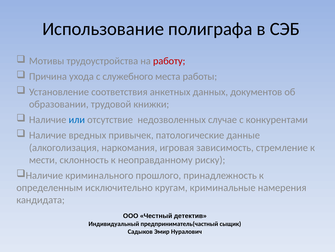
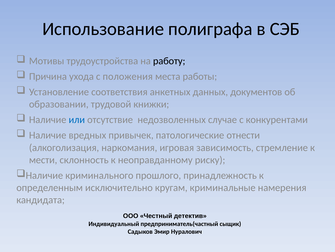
работу colour: red -> black (169, 61)
служебного: служебного -> положения (128, 76)
данные: данные -> отнести (243, 135)
